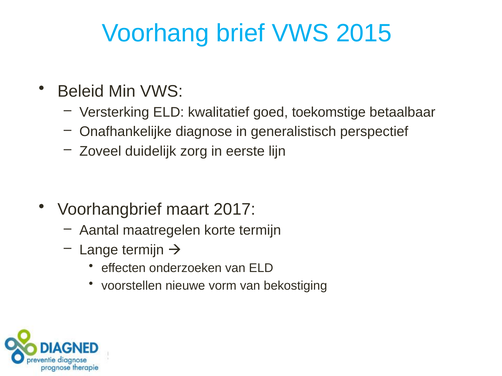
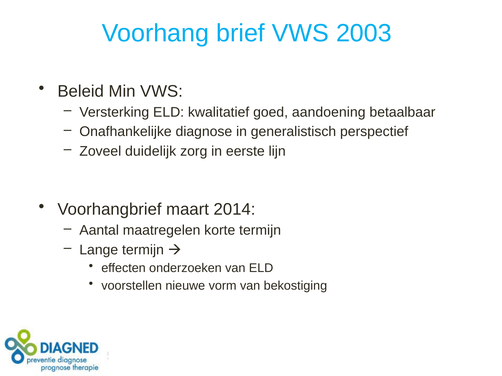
2015: 2015 -> 2003 (364, 33)
toekomstige: toekomstige -> aandoening (329, 112)
2017: 2017 -> 2014 (234, 210)
